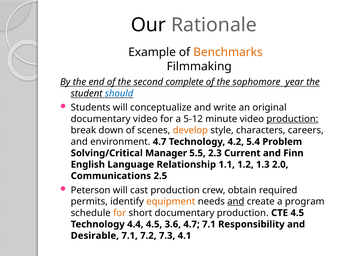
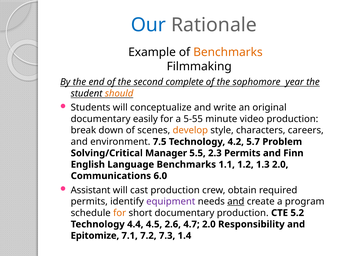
Our colour: black -> blue (148, 25)
should colour: blue -> orange (119, 94)
documentary video: video -> easily (145, 119)
5-12: 5-12 -> 5-55 (193, 119)
production underline: present -> none (292, 119)
environment 4.7: 4.7 -> 7.5 (160, 142)
5.4: 5.4 -> 5.7 (253, 142)
2.3 Current: Current -> Permits (242, 153)
Language Relationship: Relationship -> Benchmarks (186, 165)
2.5: 2.5 -> 6.0 (160, 176)
Peterson: Peterson -> Assistant (91, 190)
equipment colour: orange -> purple (171, 202)
CTE 4.5: 4.5 -> 5.2 (297, 213)
3.6: 3.6 -> 2.6 (173, 225)
4.7 7.1: 7.1 -> 2.0 (209, 225)
Desirable: Desirable -> Epitomize (95, 236)
4.1: 4.1 -> 1.4 (184, 236)
